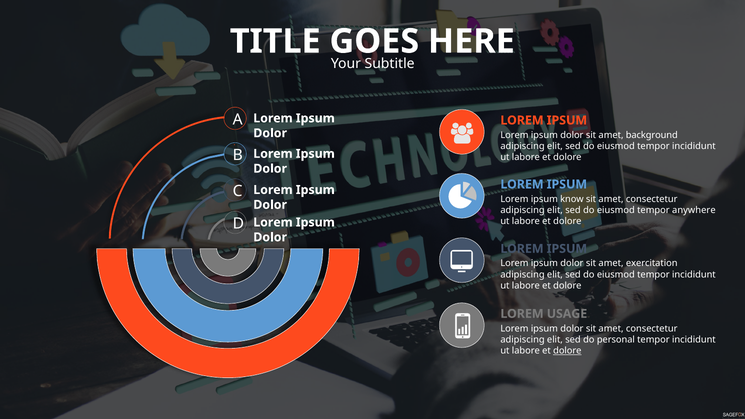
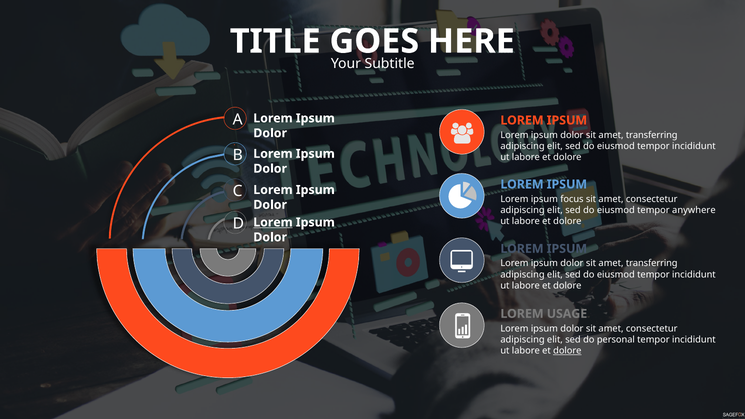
background: background -> transferring (652, 135)
know: know -> focus (572, 199)
Lorem underline: none -> present (273, 222)
exercitation: exercitation -> transferring (652, 263)
